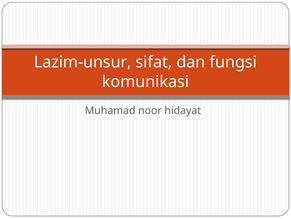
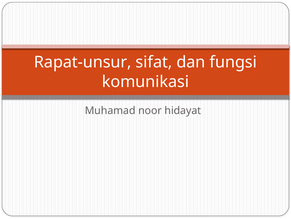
Lazim-unsur: Lazim-unsur -> Rapat-unsur (83, 62)
